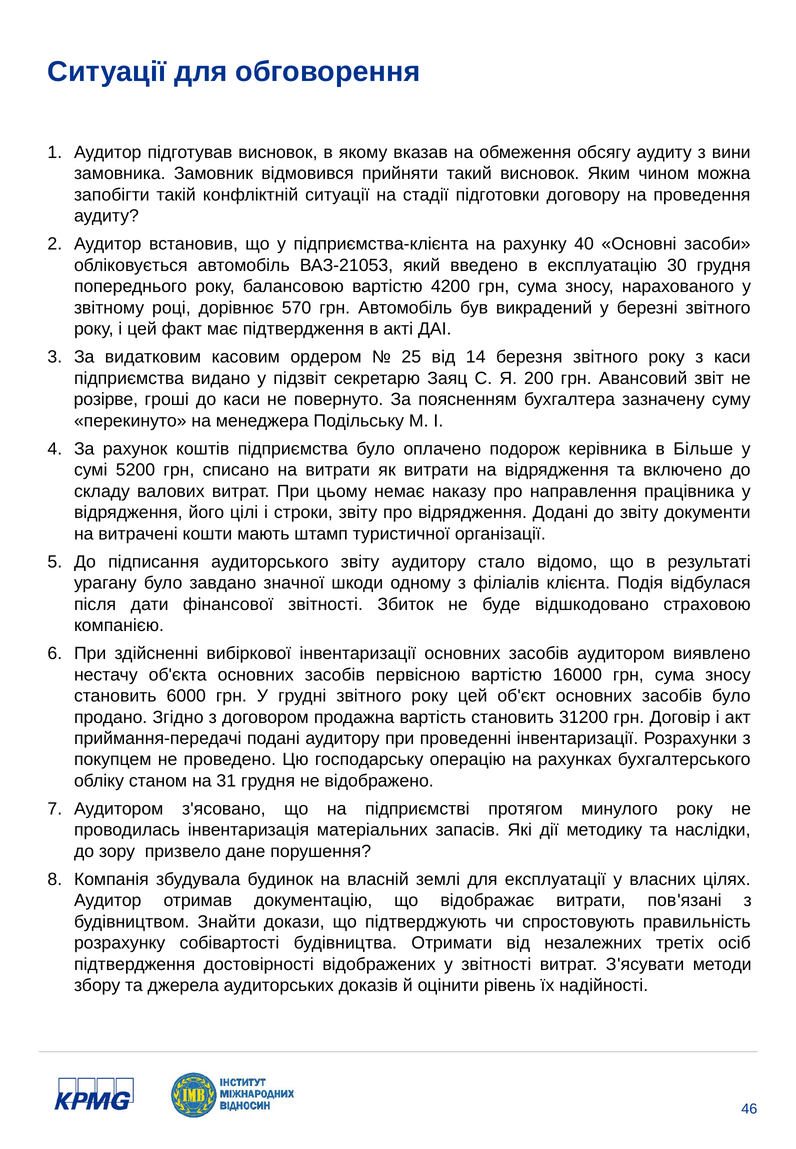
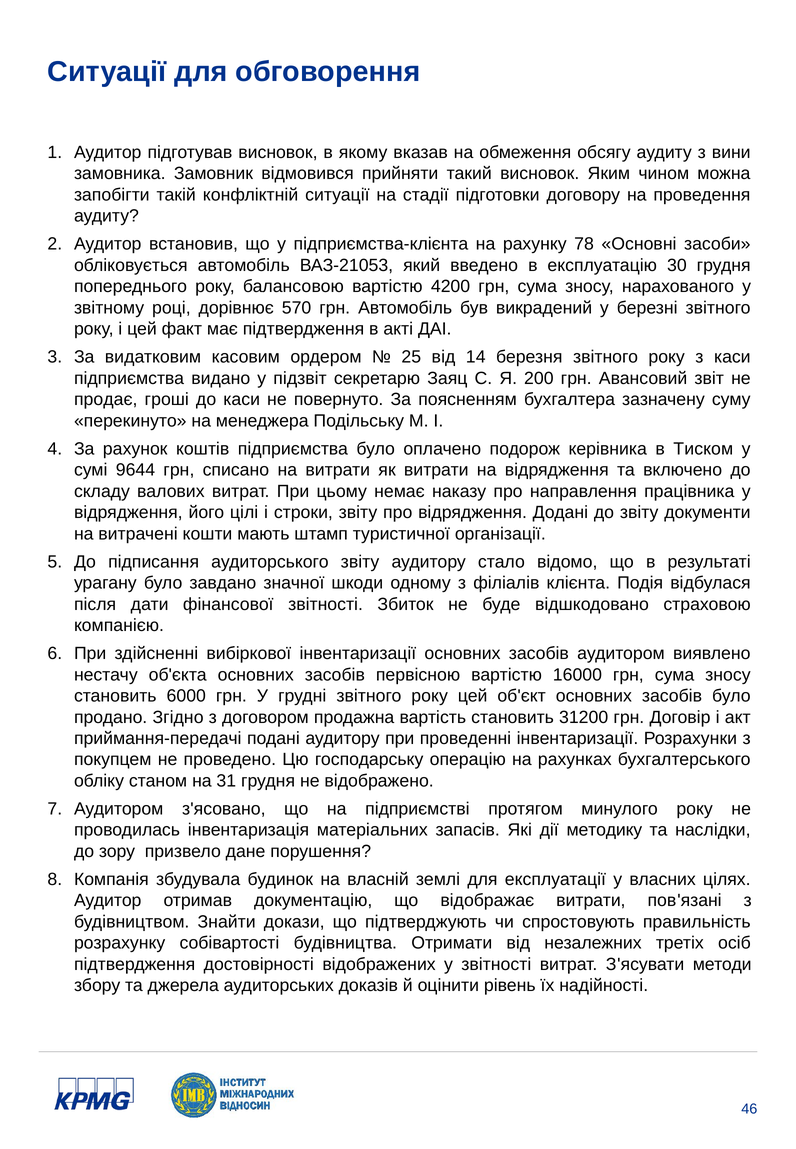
40: 40 -> 78 (584, 244)
розірве: розірве -> продає (106, 400)
Більше: Більше -> Тиском (703, 449)
5200: 5200 -> 9644 (135, 470)
